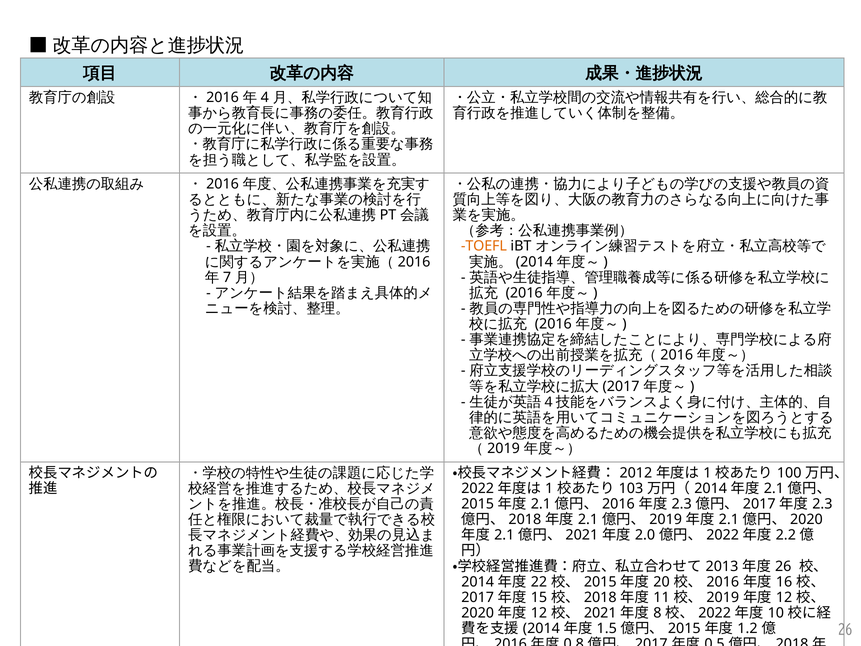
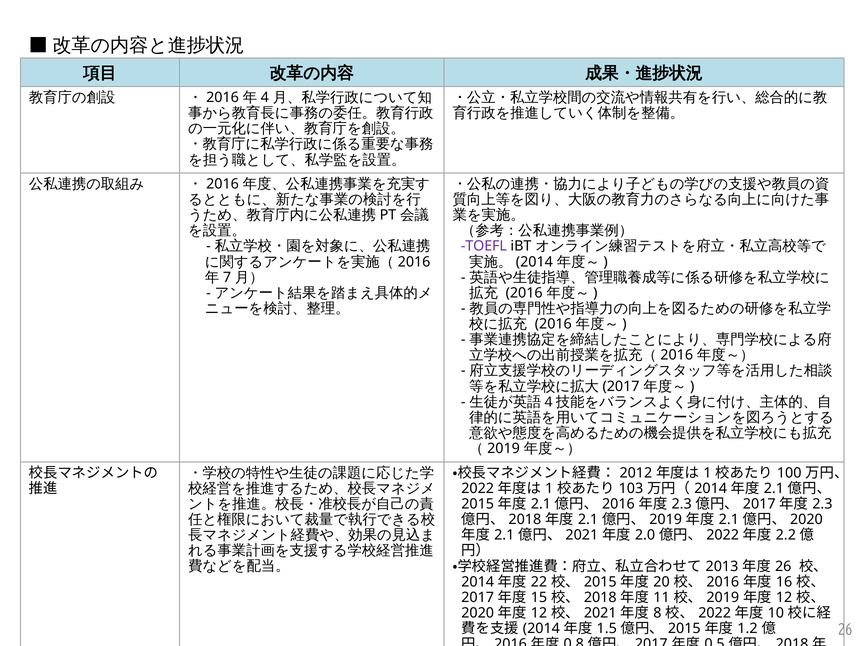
TOEFL colour: orange -> purple (484, 246)
